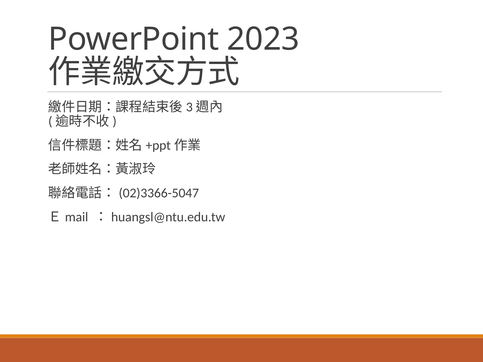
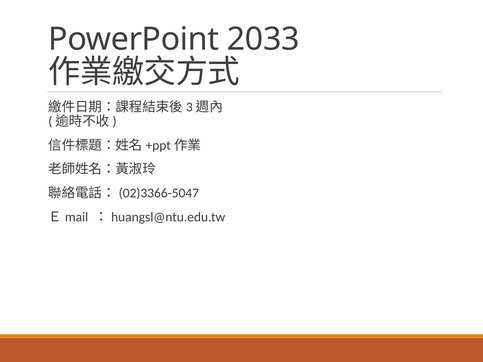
2023: 2023 -> 2033 (263, 39)
